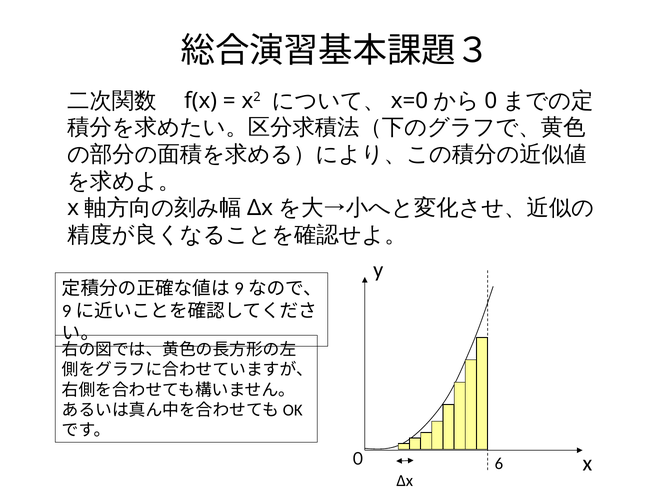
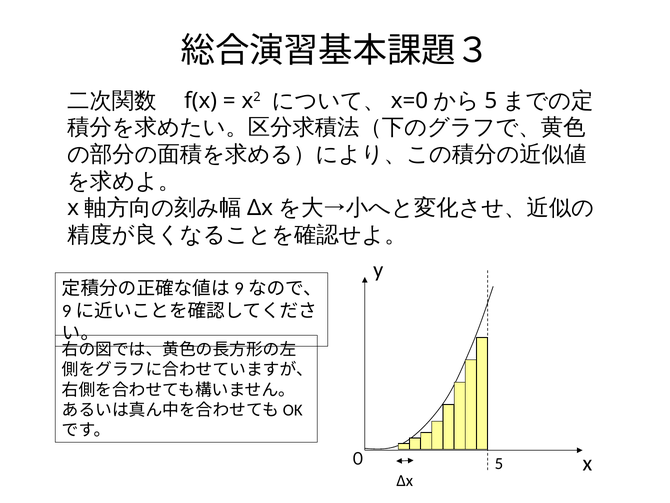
0: 0 -> 5 (491, 101)
０ 6: 6 -> 5 (499, 463)
